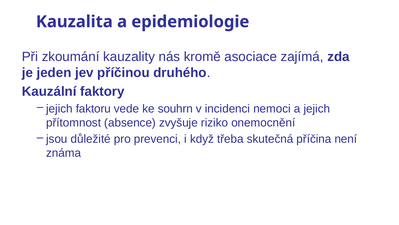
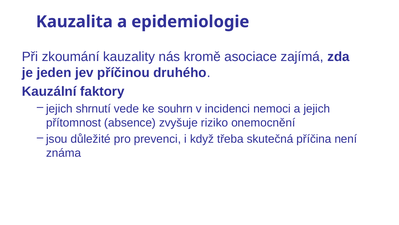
faktoru: faktoru -> shrnutí (93, 108)
